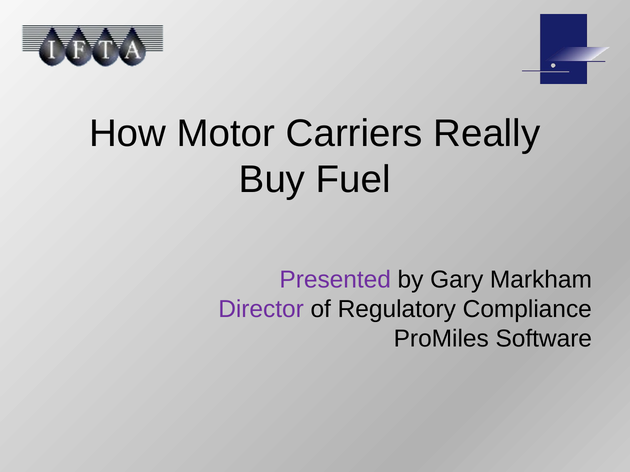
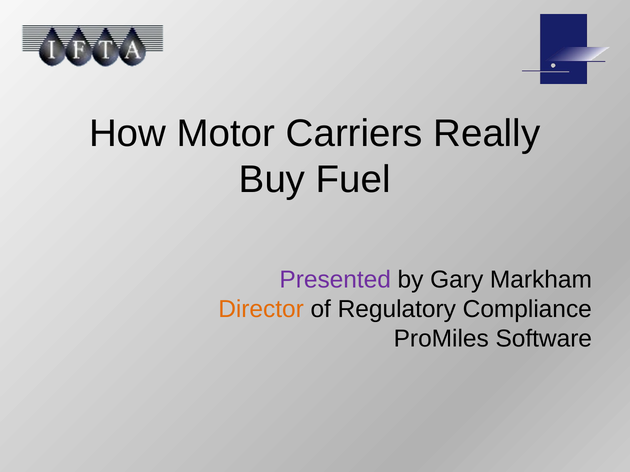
Director colour: purple -> orange (261, 310)
